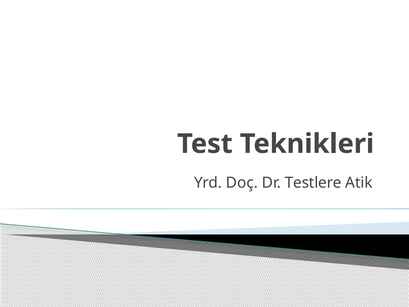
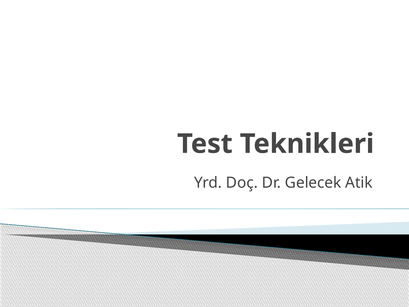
Testlere: Testlere -> Gelecek (313, 183)
